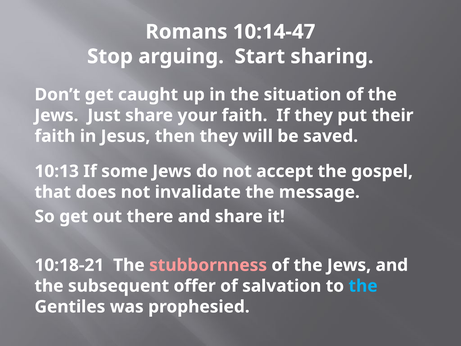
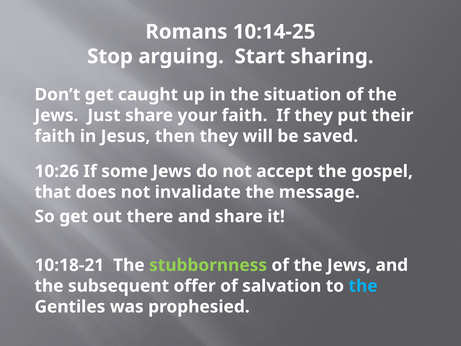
10:14-47: 10:14-47 -> 10:14-25 (274, 32)
10:13: 10:13 -> 10:26 (57, 171)
stubbornness colour: pink -> light green (208, 265)
